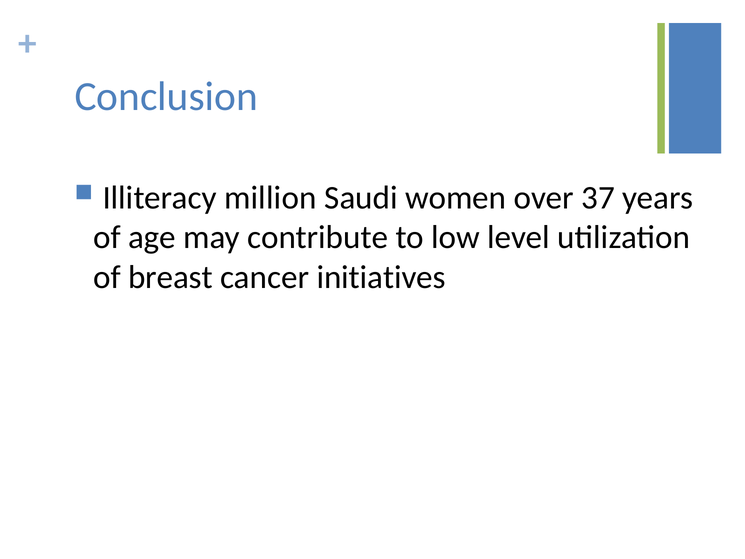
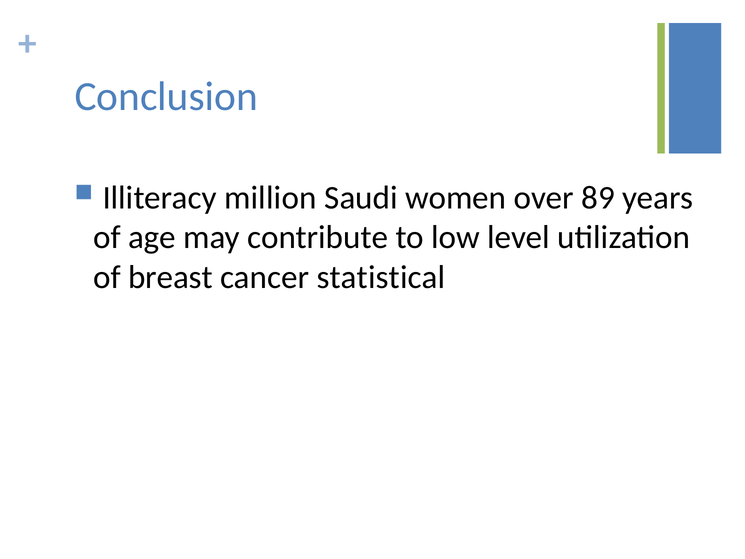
37: 37 -> 89 (598, 198)
initiatives: initiatives -> statistical (381, 277)
